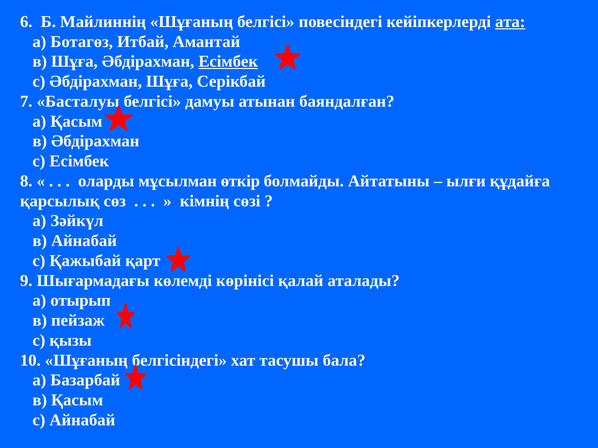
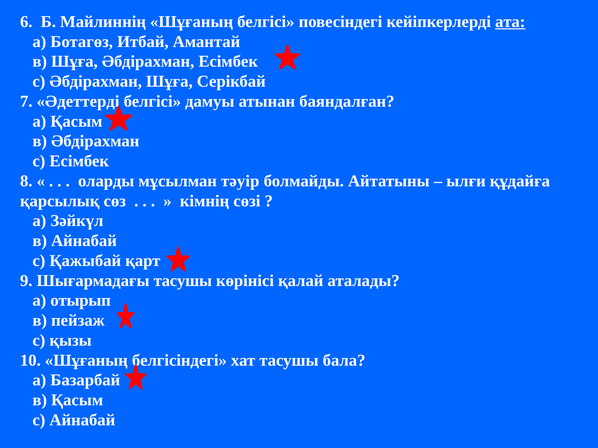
Есімбек underline: present -> none (228, 62)
Басталуы: Басталуы -> Әдеттерді (78, 101)
өткір: өткір -> тәуір (240, 181)
Шығармадағы көлемді: көлемді -> тасушы (183, 281)
